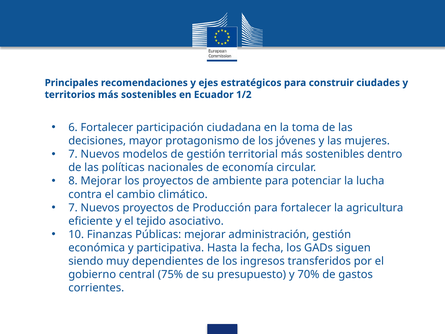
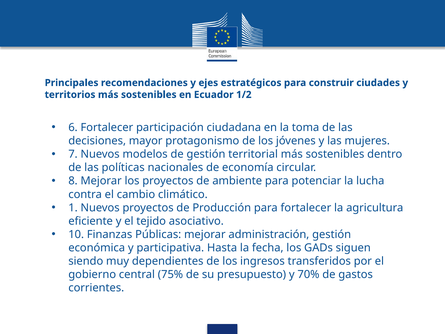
7: 7 -> 1 (73, 208)
